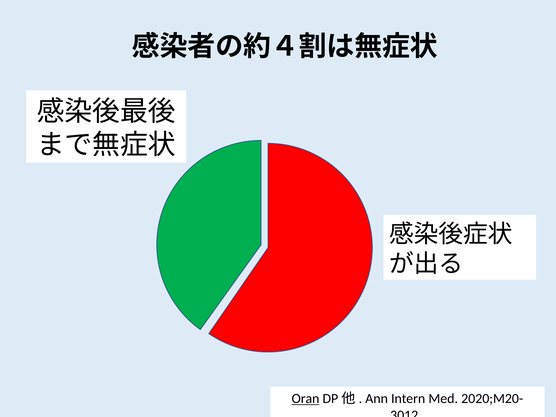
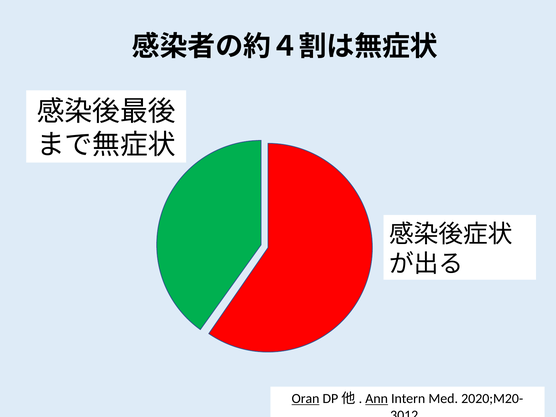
Ann underline: none -> present (377, 399)
